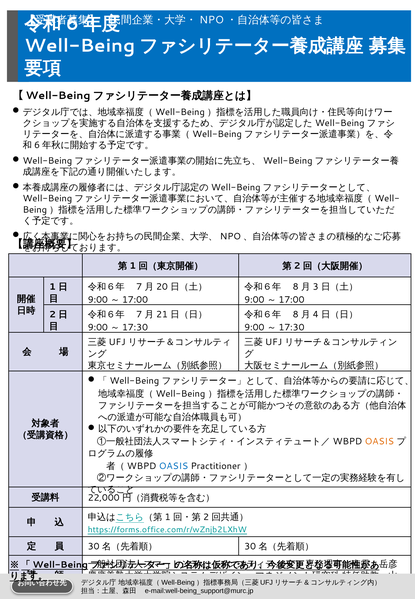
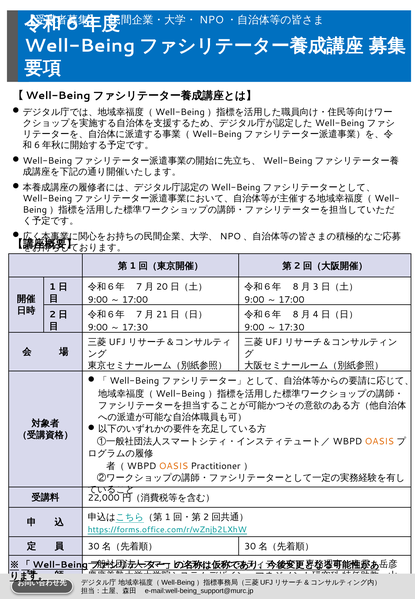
OASIS colour: blue -> orange (174, 466)
